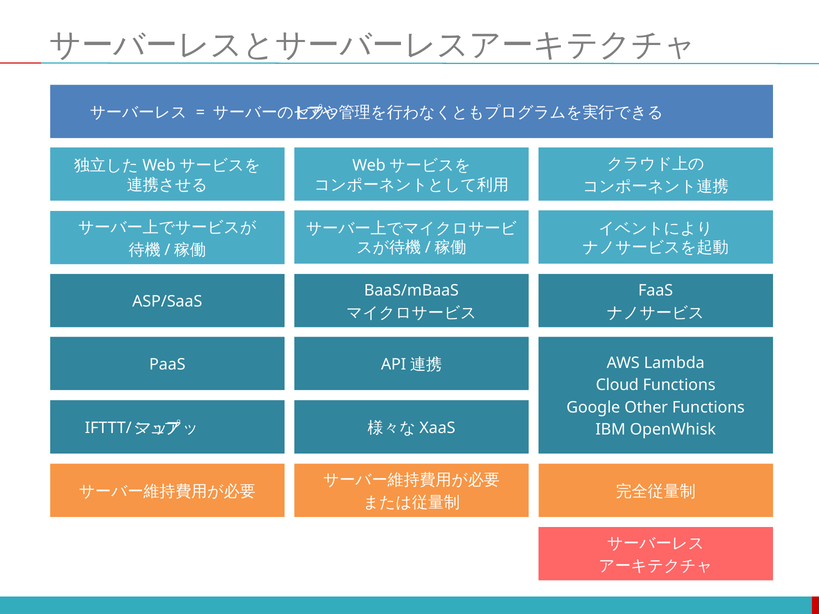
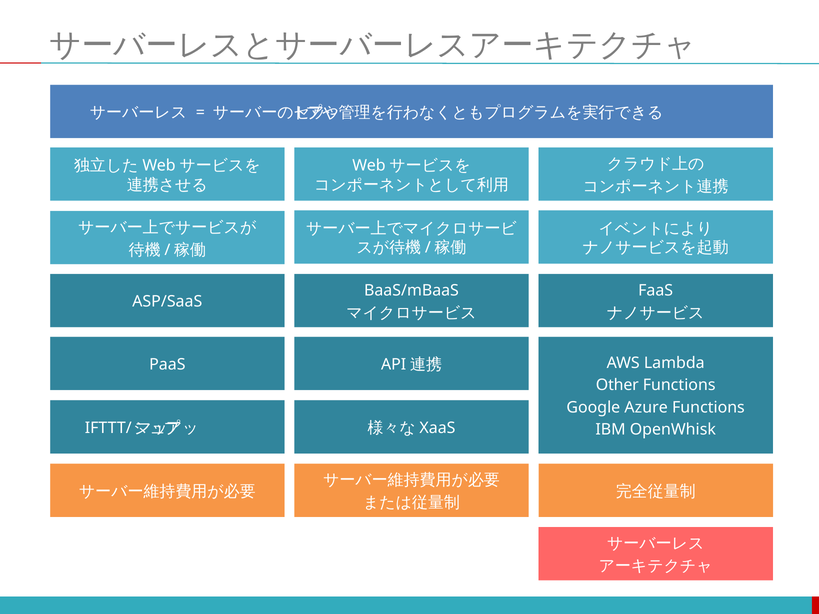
Cloud: Cloud -> Other (617, 385)
Other: Other -> Azure (646, 408)
